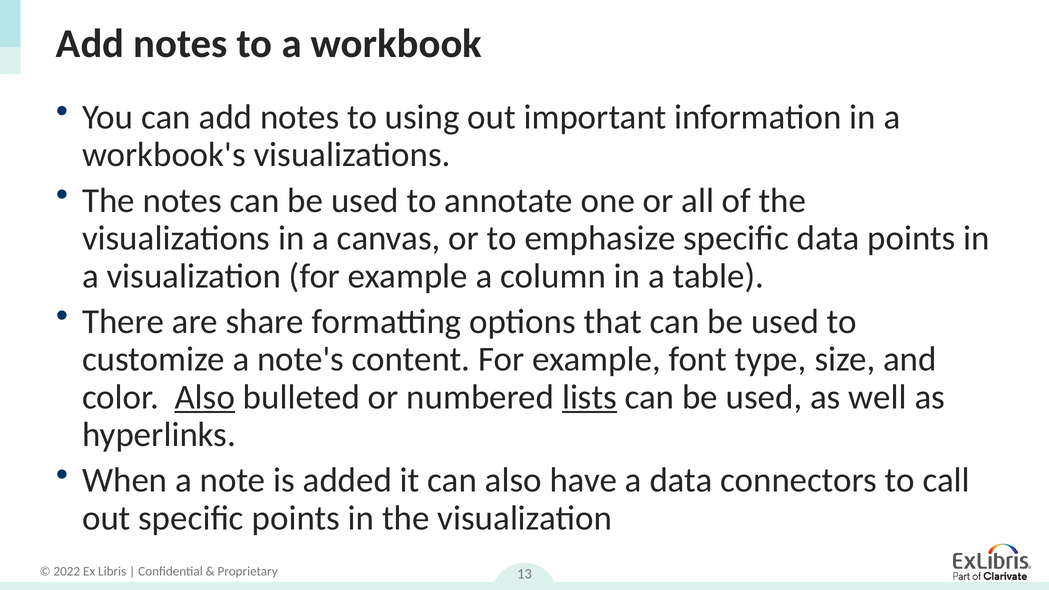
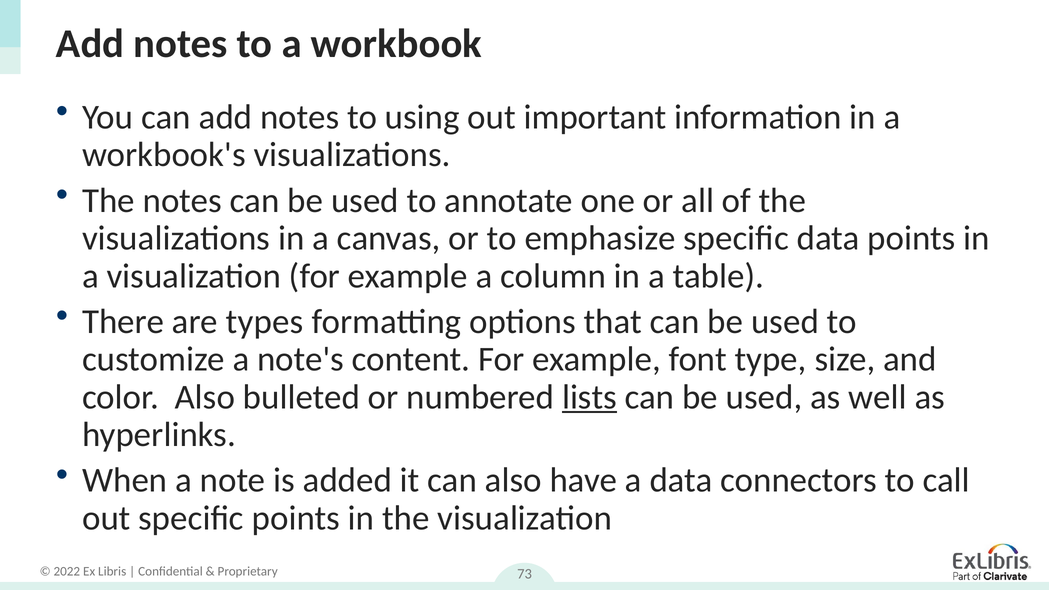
share: share -> types (265, 322)
Also underline: present -> none (205, 397)
13: 13 -> 73 (525, 574)
